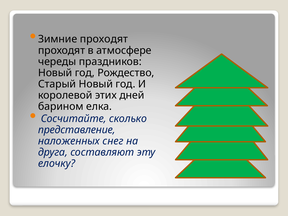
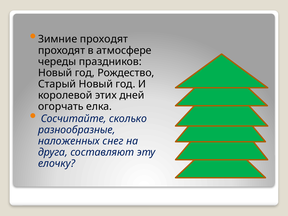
барином: барином -> огорчать (61, 106)
представление: представление -> разнообразные (77, 130)
